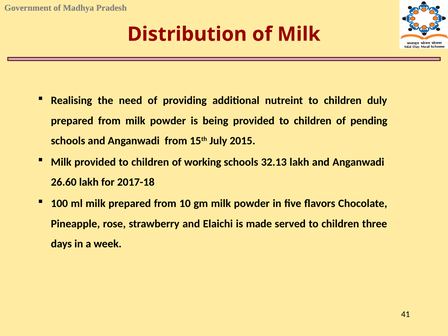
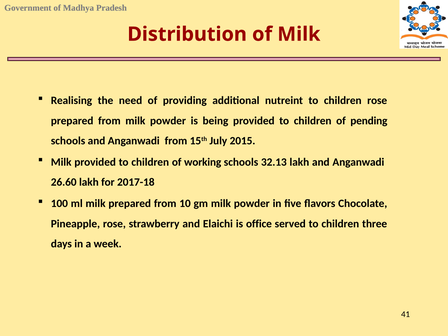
children duly: duly -> rose (377, 101)
made: made -> office (259, 224)
